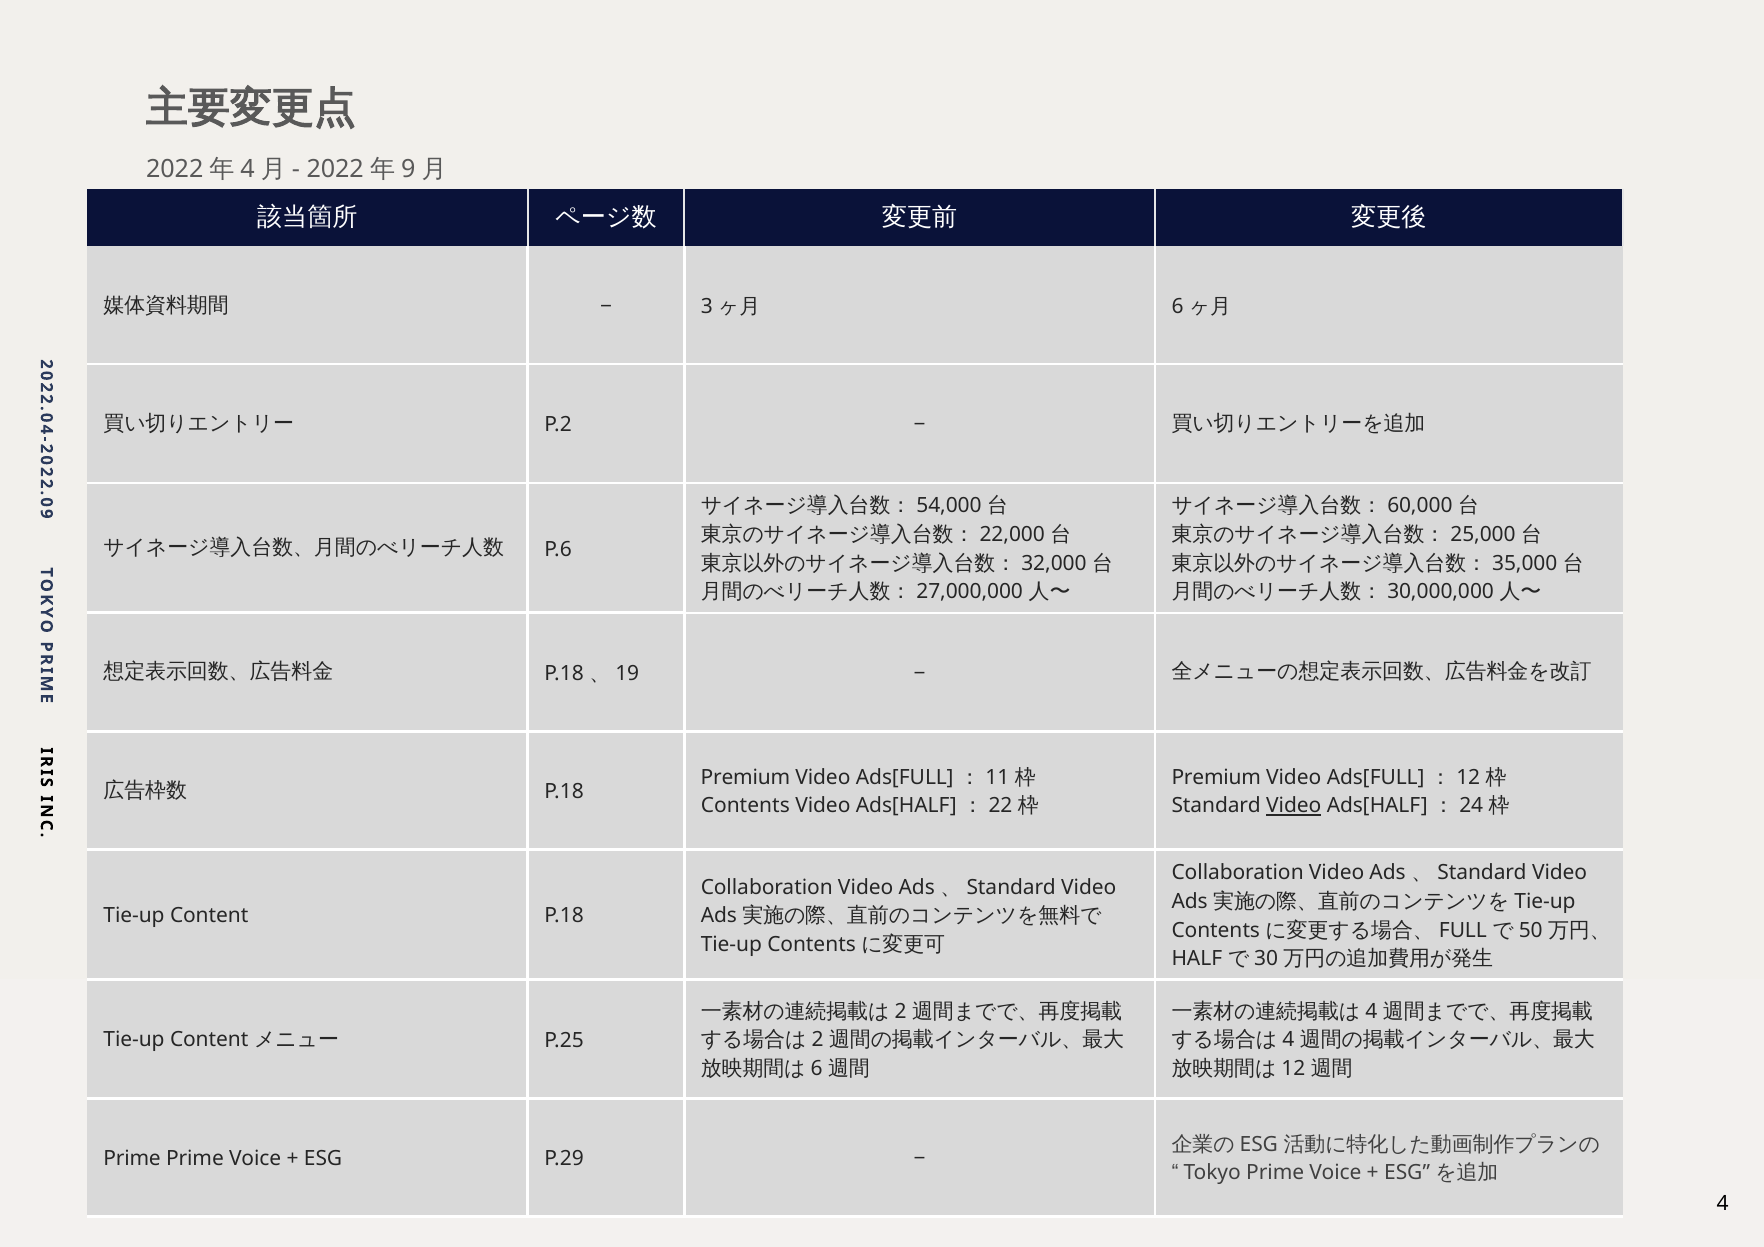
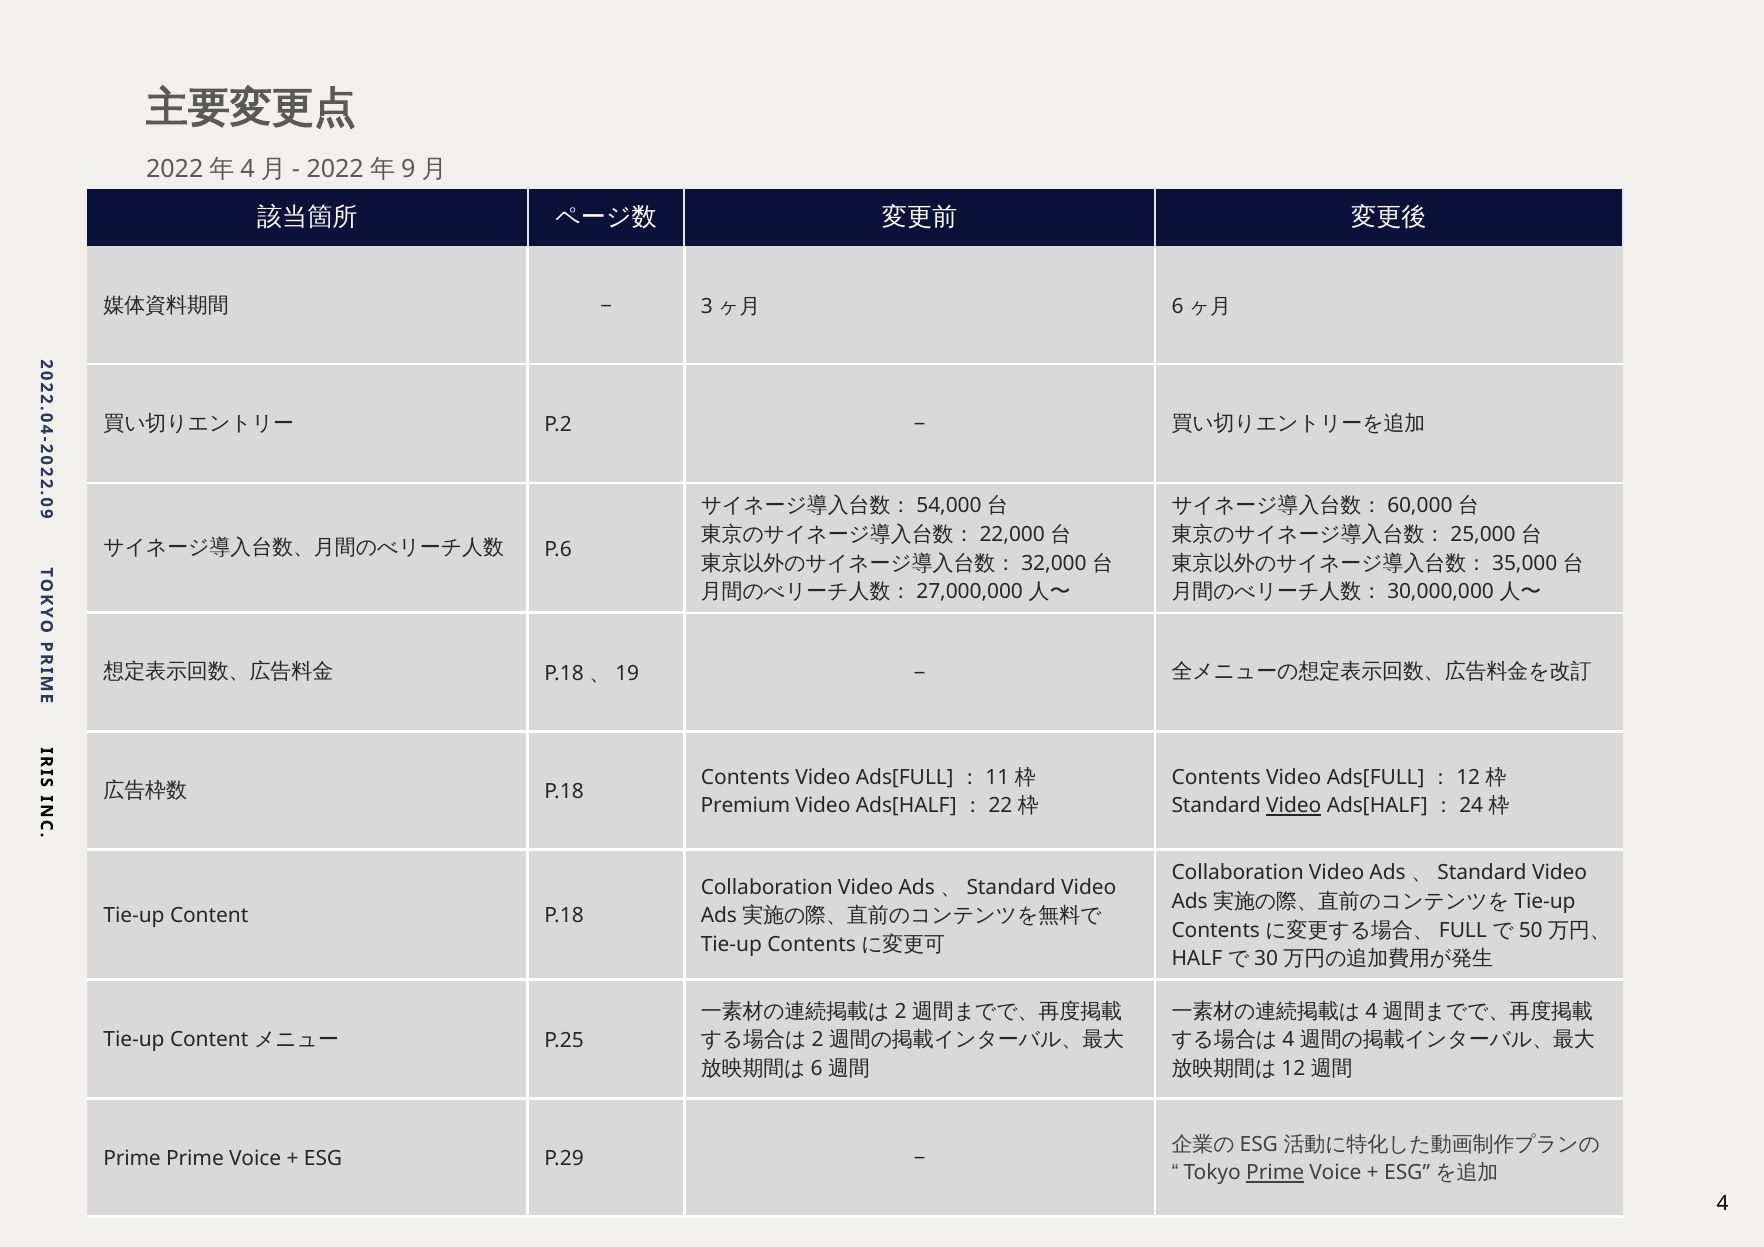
Premium: Premium -> Contents (745, 778)
Premium: Premium -> Contents (1216, 778)
Contents: Contents -> Premium (745, 806)
Prime underline: none -> present (1275, 1173)
